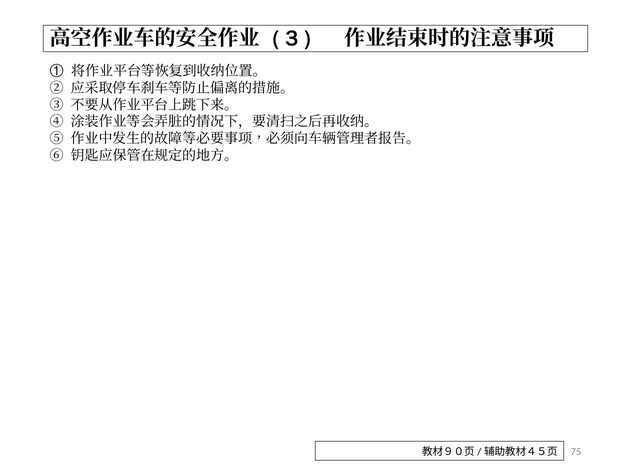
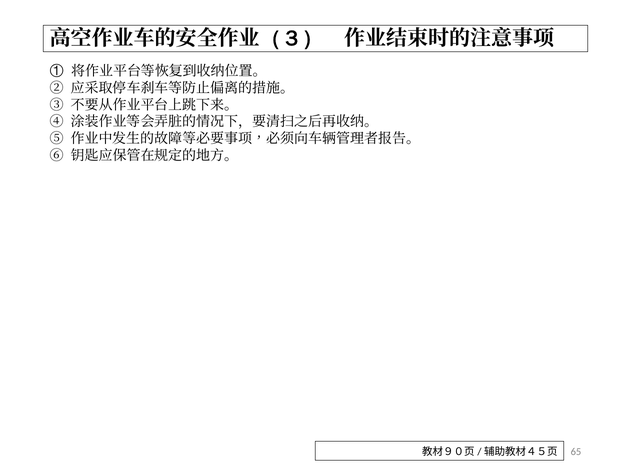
75: 75 -> 65 (576, 452)
